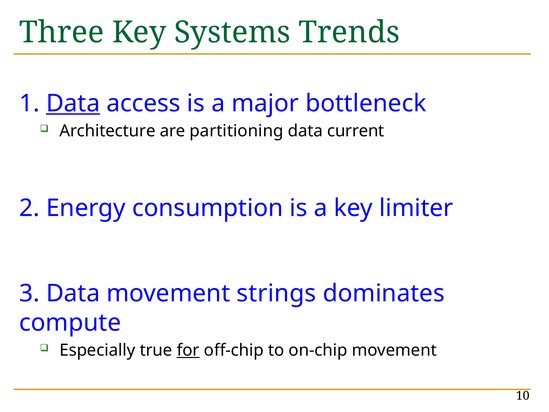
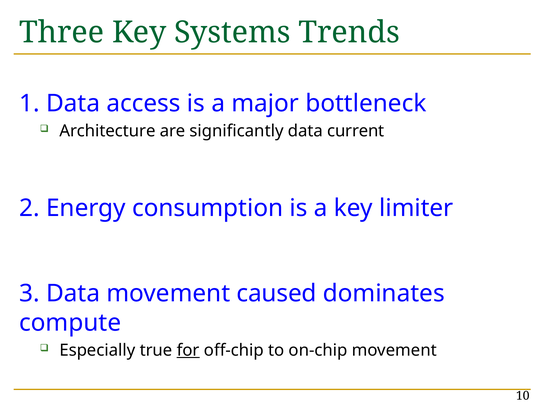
Data underline: present -> none (73, 103)
partitioning: partitioning -> significantly (237, 131)
strings: strings -> caused (277, 293)
